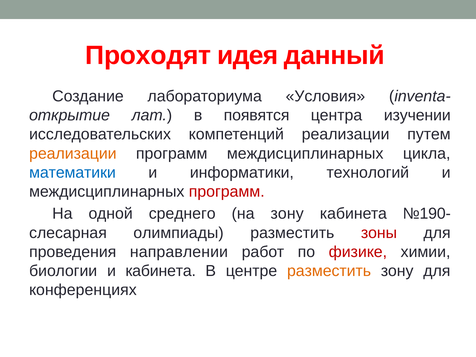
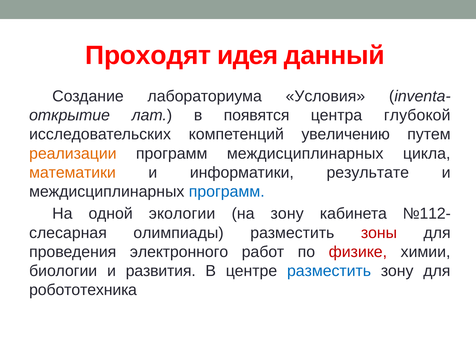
изучении: изучении -> глубокой (417, 115)
компетенций реализации: реализации -> увеличению (346, 134)
математики colour: blue -> orange (72, 172)
технологий: технологий -> результате (368, 172)
программ colour: red -> blue (227, 192)
среднего: среднего -> экологии (182, 214)
№190-: №190- -> №112- (427, 214)
направлении: направлении -> электронного (179, 252)
и кабинета: кабинета -> развития (161, 271)
разместить colour: orange -> blue (329, 271)
конференциях: конференциях -> робототехника (83, 290)
